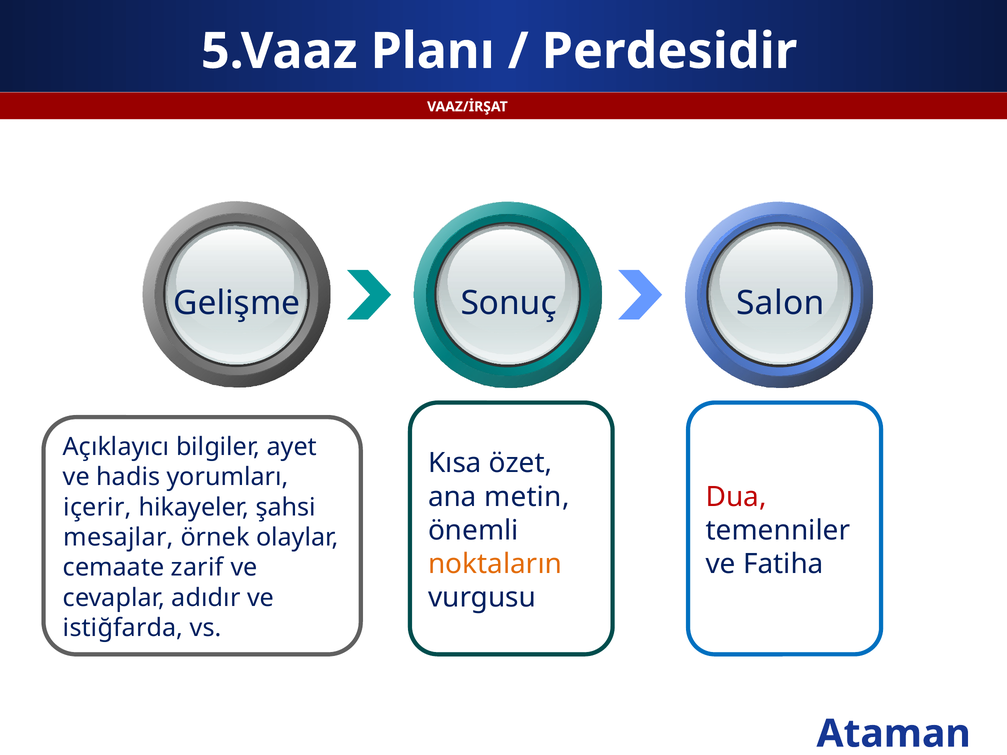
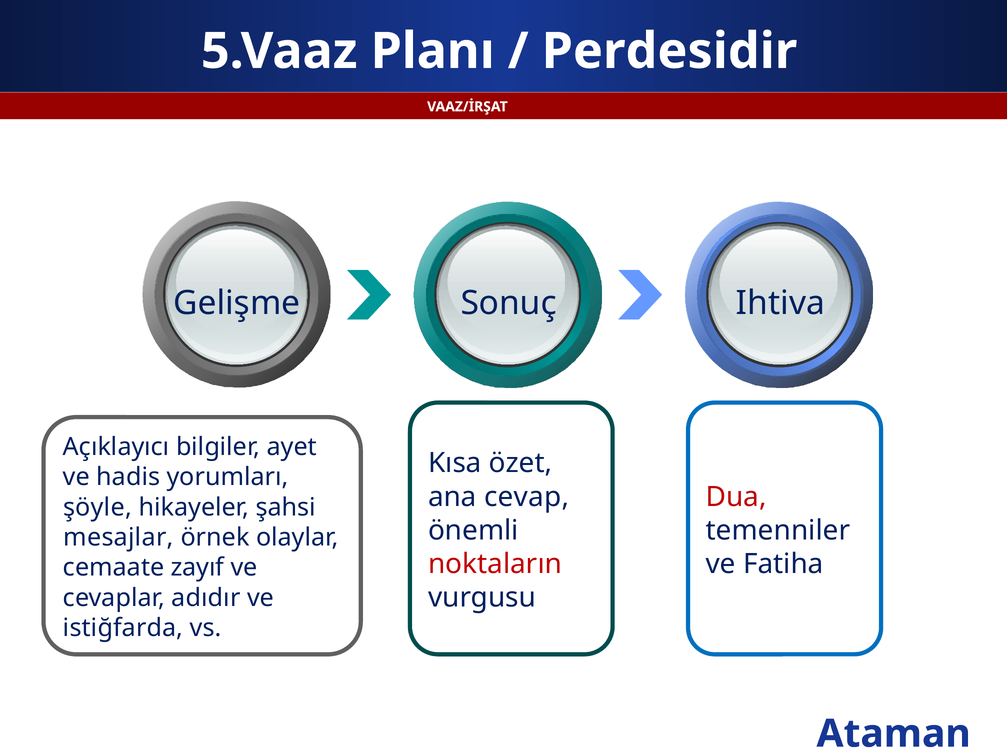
Salon: Salon -> Ihtiva (780, 303)
metin: metin -> cevap (527, 497)
içerir: içerir -> şöyle (97, 507)
noktaların colour: orange -> red (495, 564)
zarif: zarif -> zayıf (197, 568)
